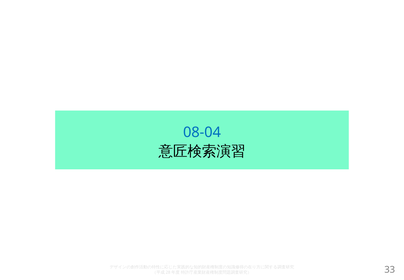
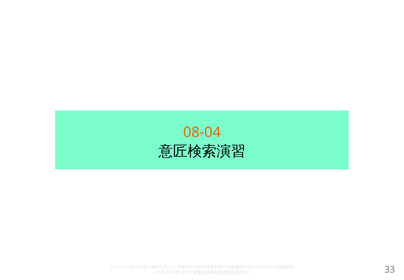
08-04 colour: blue -> orange (202, 132)
